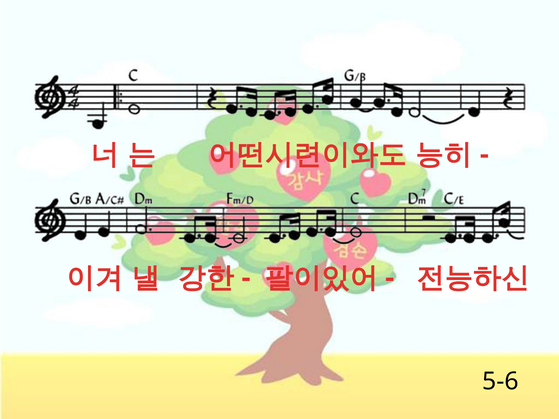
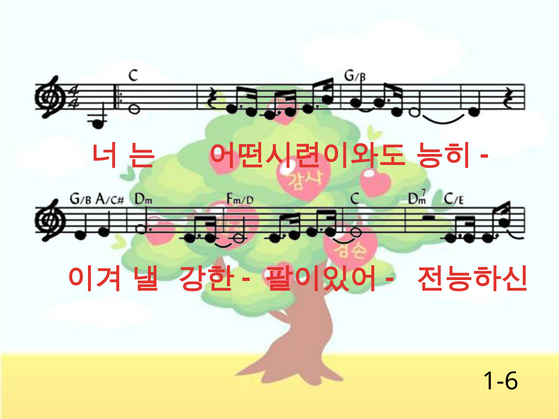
5-6: 5-6 -> 1-6 (500, 381)
